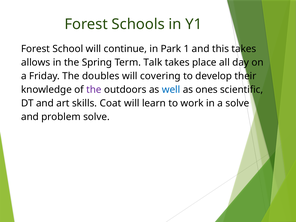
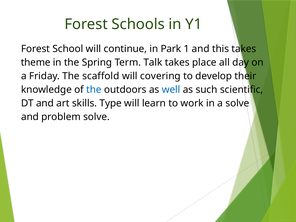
allows: allows -> theme (36, 62)
doubles: doubles -> scaffold (101, 76)
the colour: purple -> blue (94, 90)
ones: ones -> such (207, 90)
Coat: Coat -> Type (111, 103)
